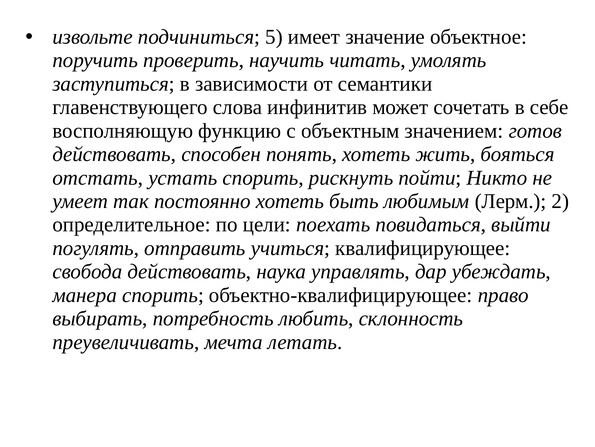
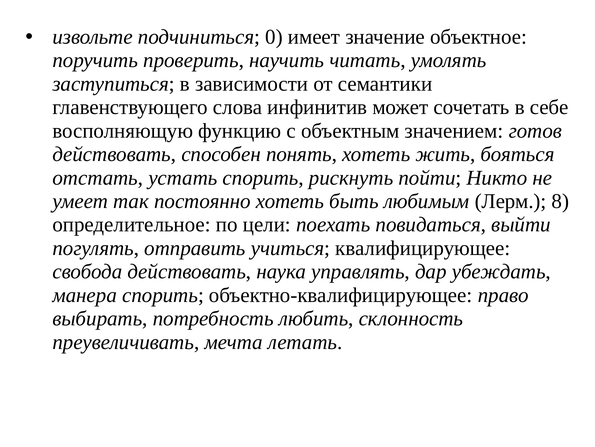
5: 5 -> 0 (274, 37)
2: 2 -> 8 (560, 201)
